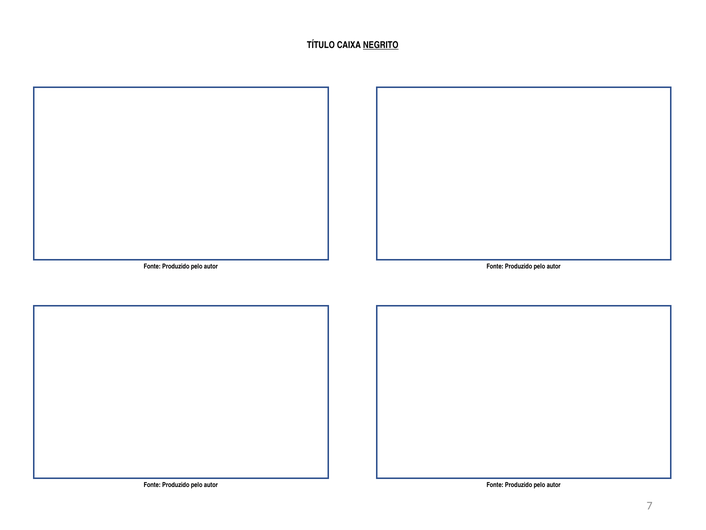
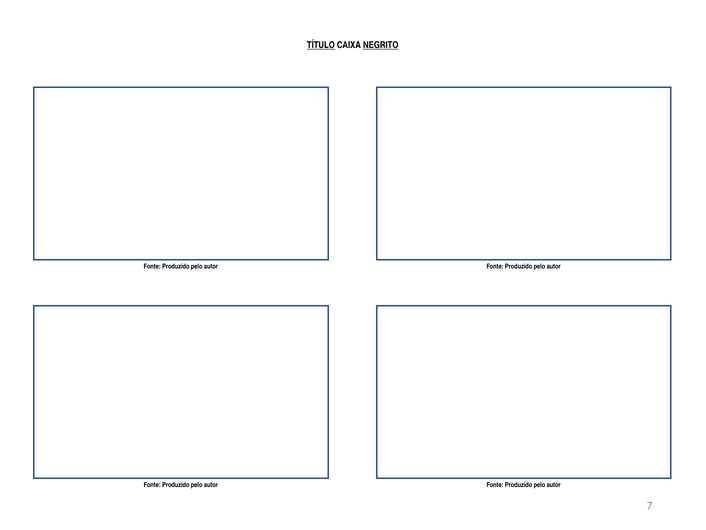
TÍTULO underline: none -> present (321, 45)
